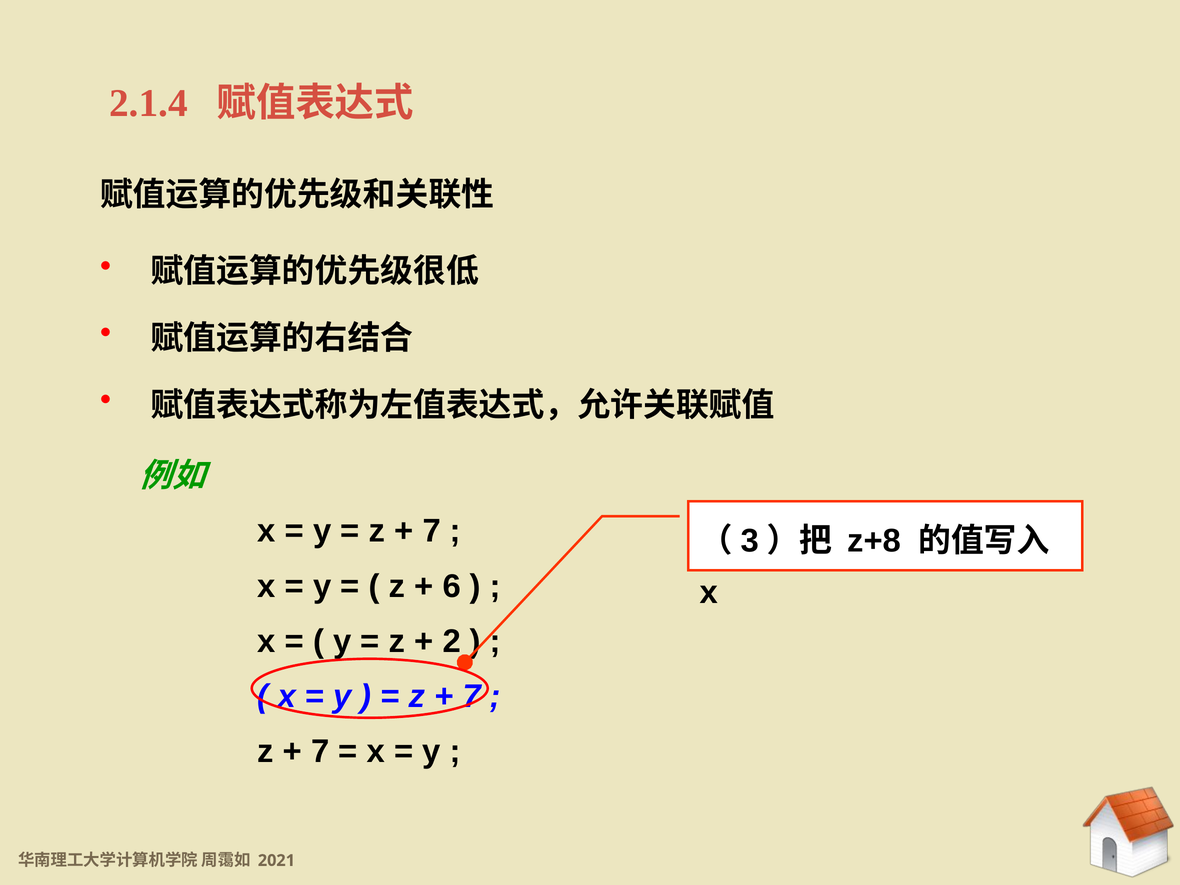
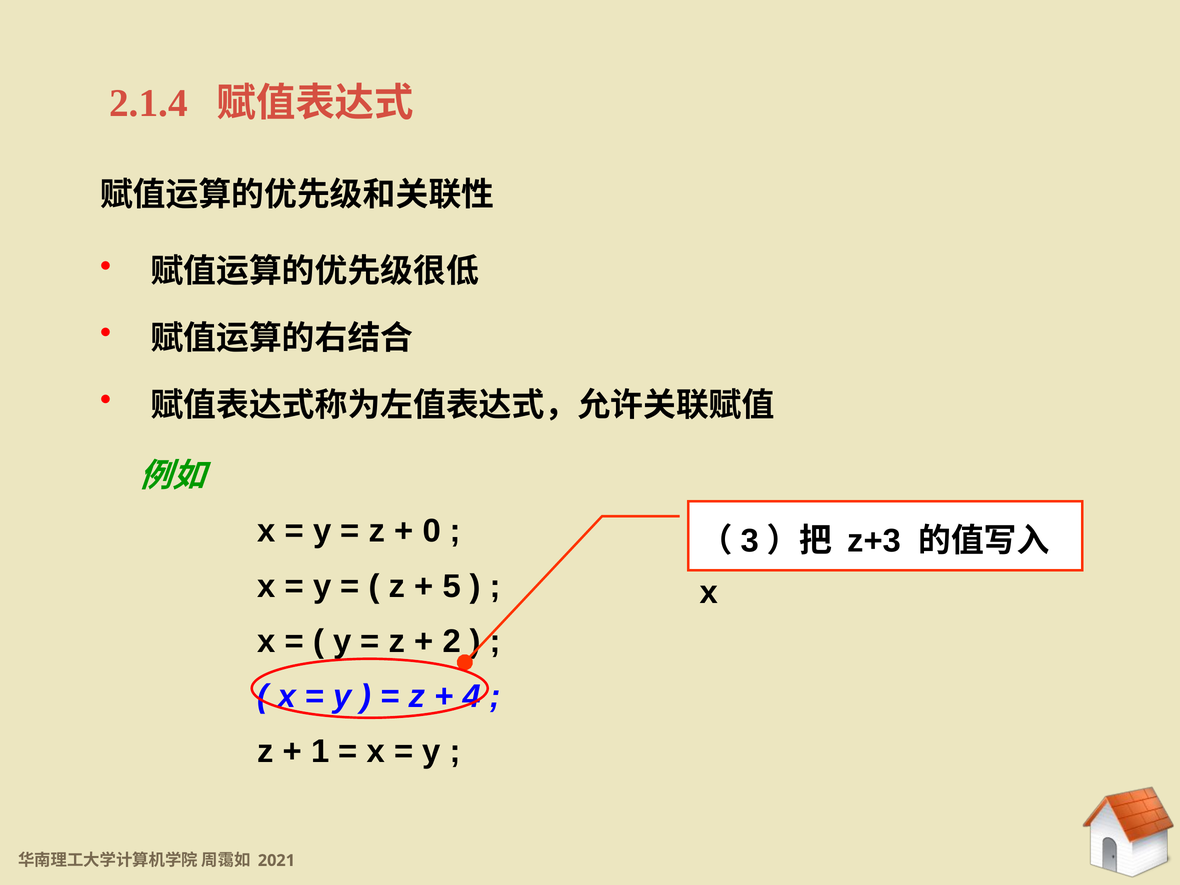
7: 7 -> 0 (432, 531)
z+8: z+8 -> z+3 (874, 541)
6: 6 -> 5 (452, 586)
7: 7 -> 4 (472, 696)
7: 7 -> 1 (320, 751)
